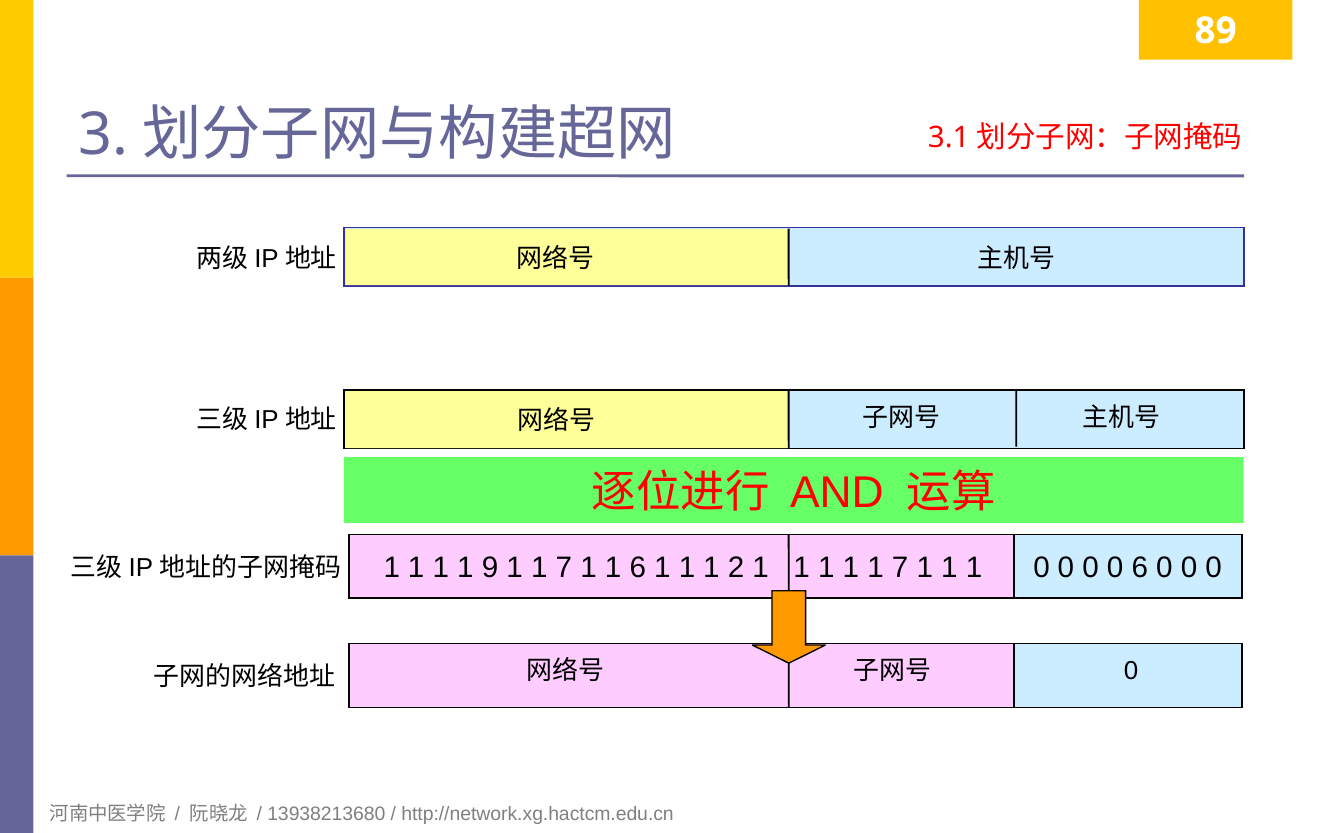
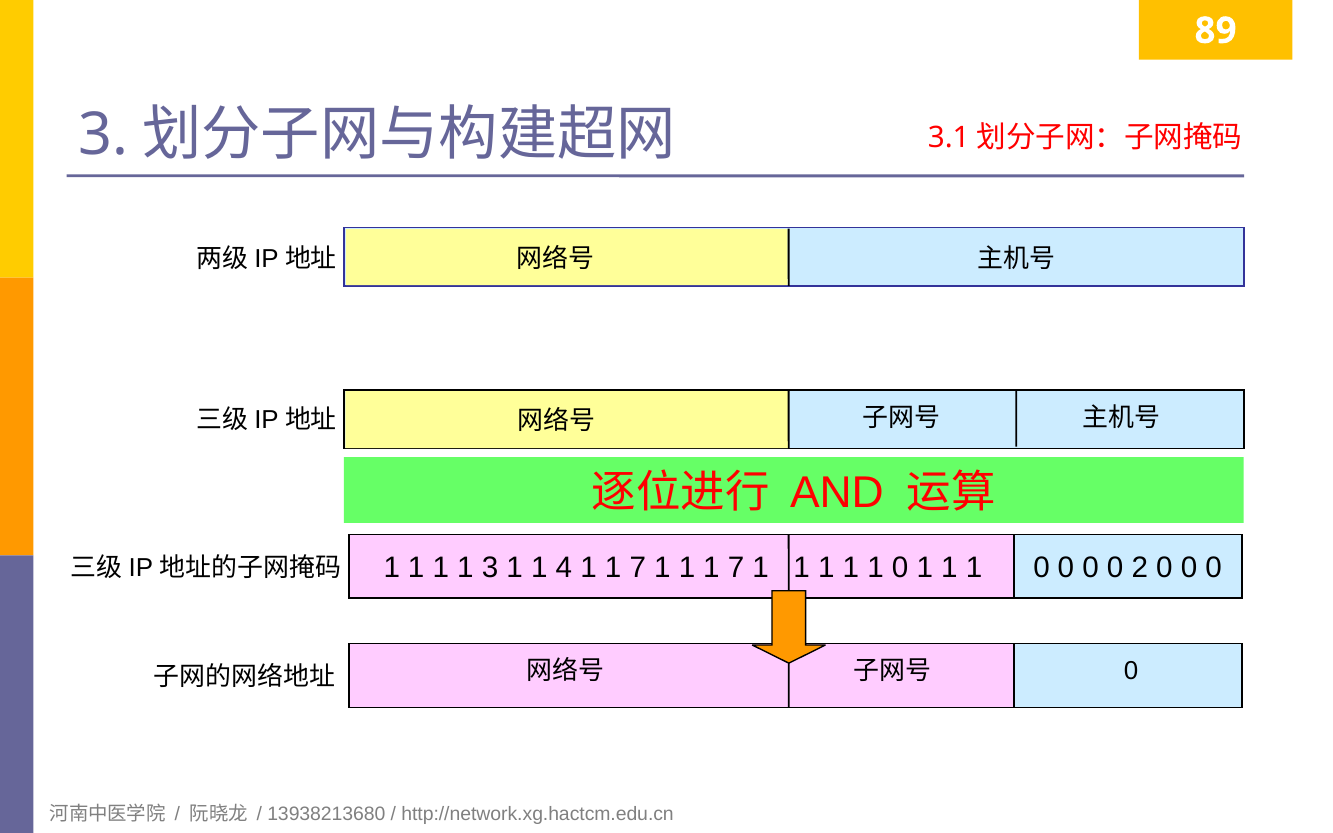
1 9: 9 -> 3 (490, 568)
7: 7 -> 4 (564, 568)
6: 6 -> 7 (638, 568)
1 1 1 2: 2 -> 7 (736, 568)
7: 7 -> 0 (900, 568)
0 6: 6 -> 2 (1140, 568)
